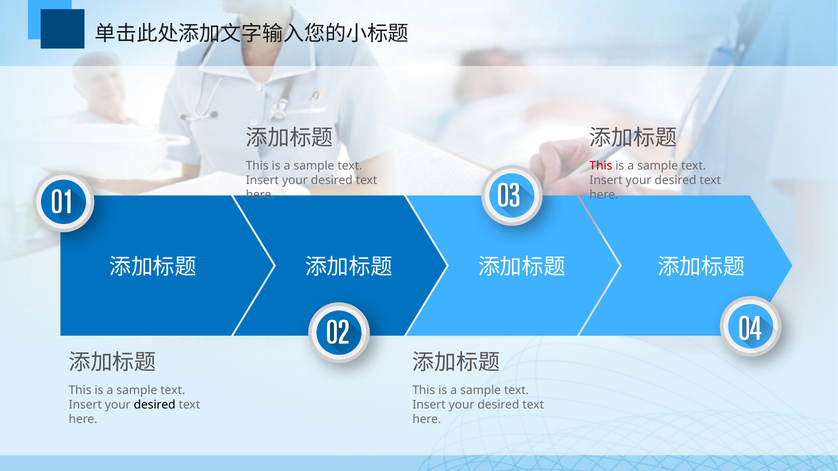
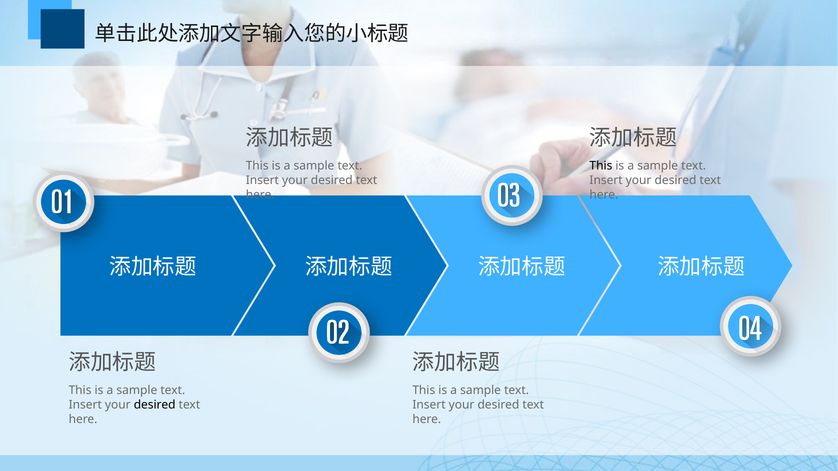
This colour: red -> black (601, 166)
